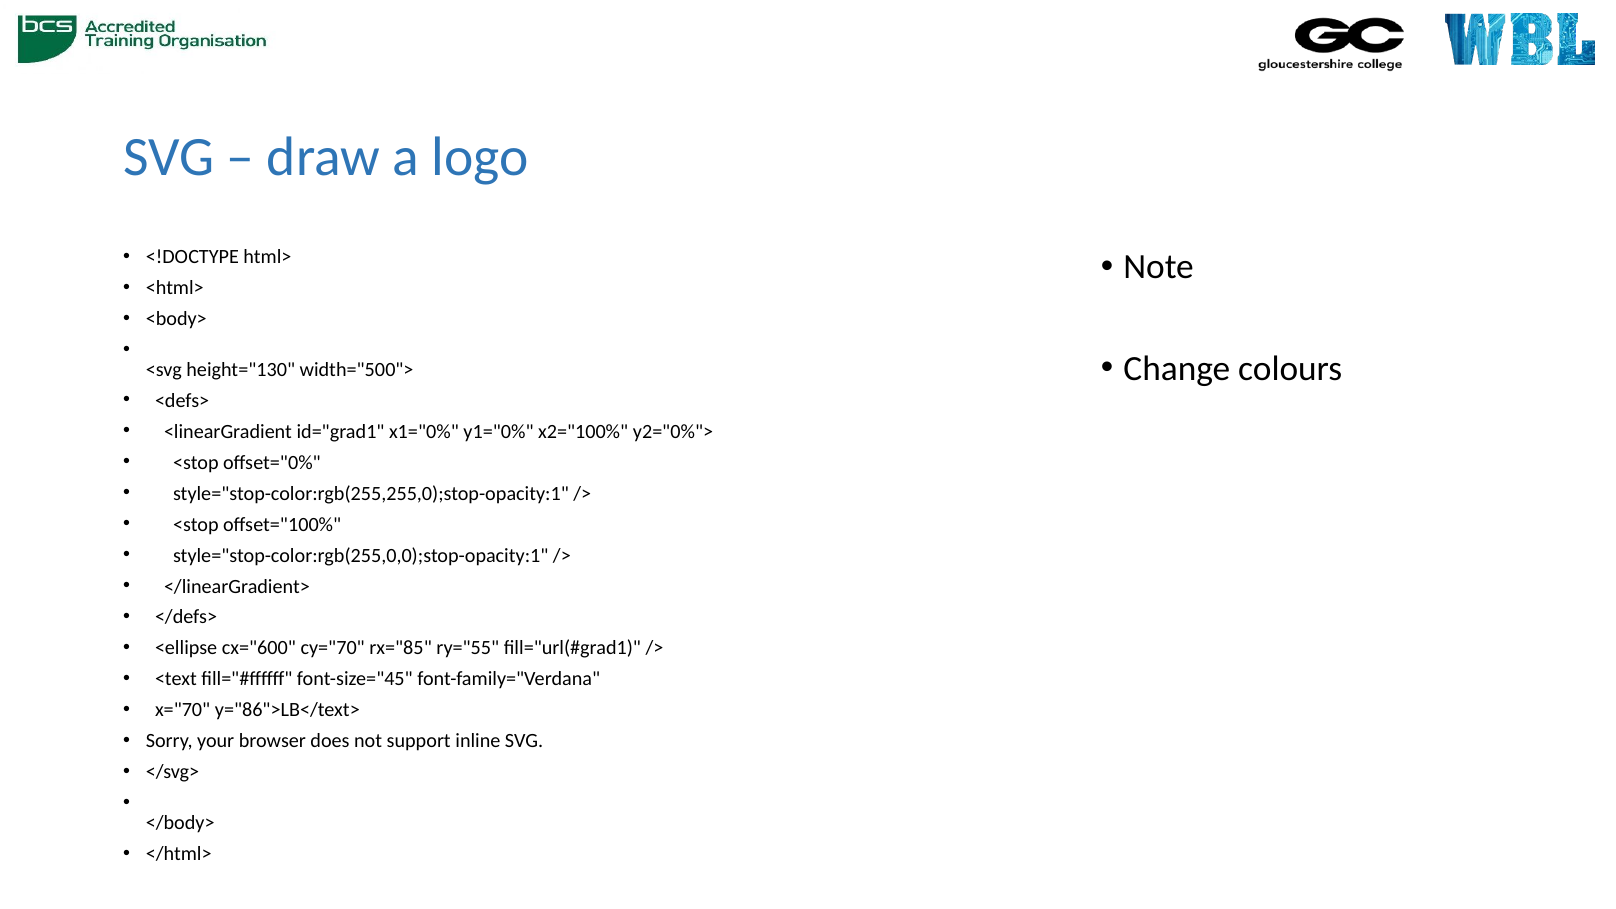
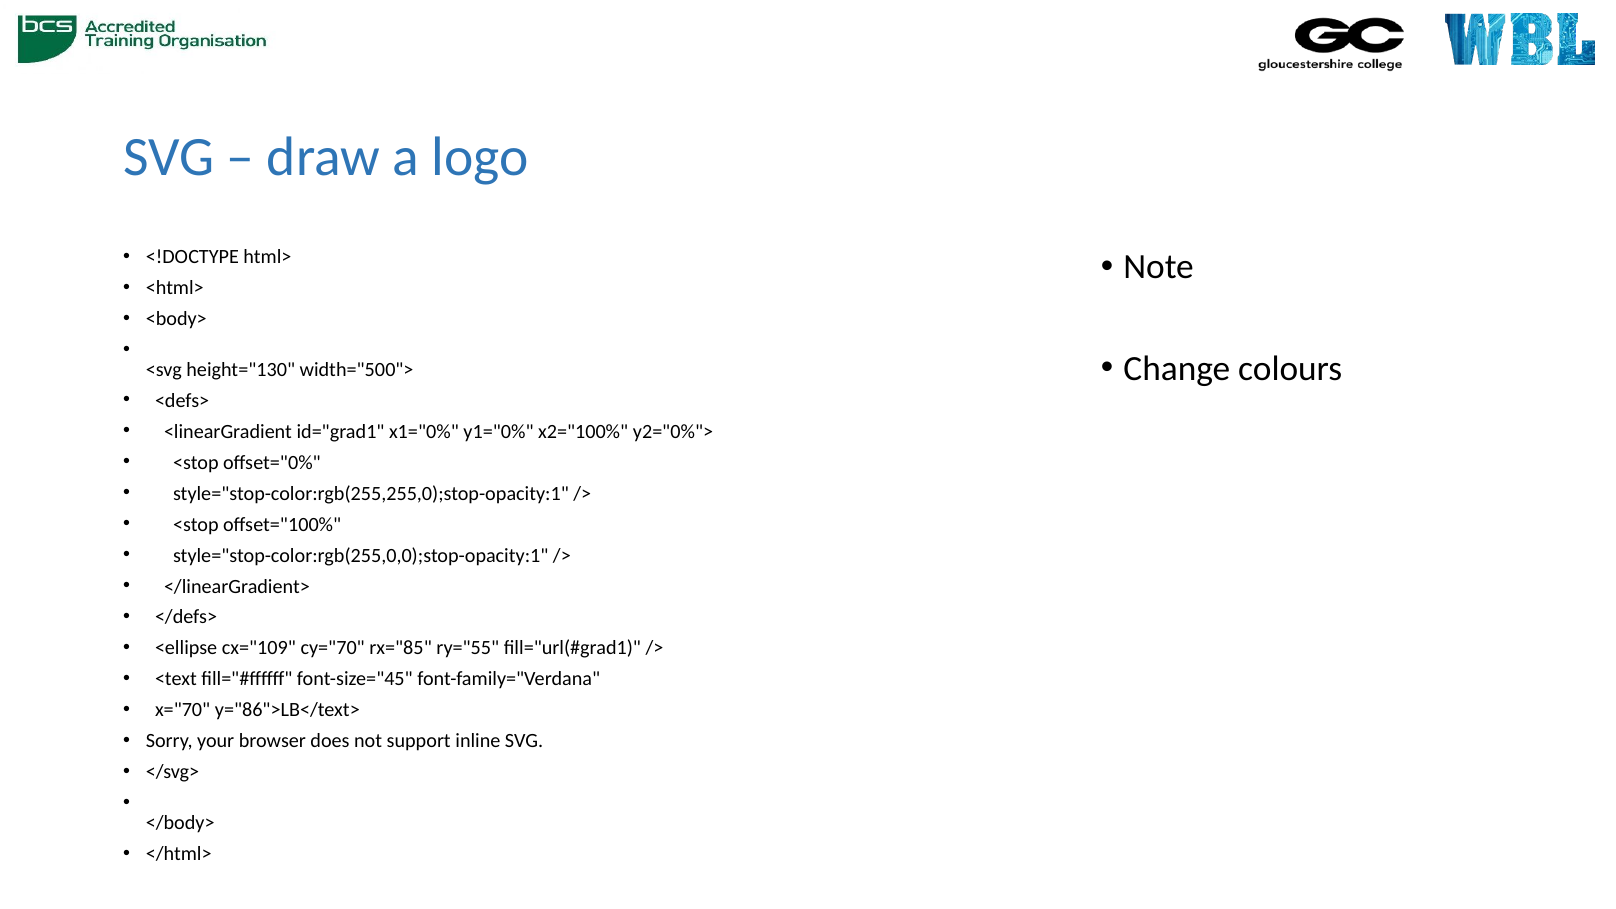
cx="600: cx="600 -> cx="109 (259, 648)
